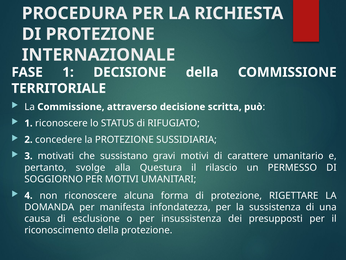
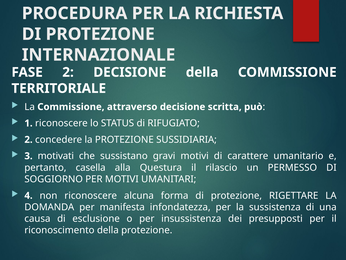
FASE 1: 1 -> 2 (68, 72)
svolge: svolge -> casella (91, 167)
